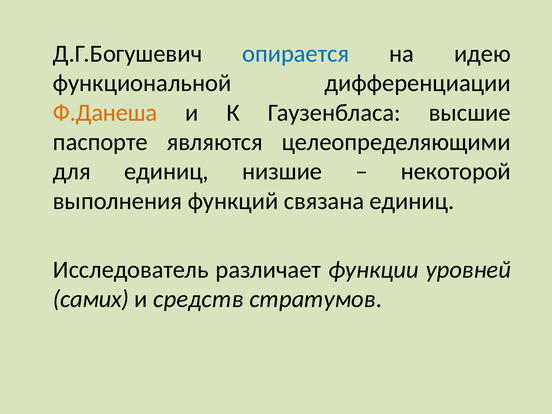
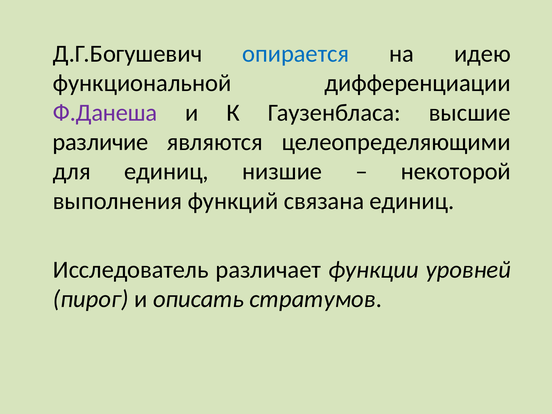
Ф.Данеша colour: orange -> purple (105, 113)
паспорте: паспорте -> различие (100, 142)
самих: самих -> пирог (91, 299)
средств: средств -> описать (199, 299)
